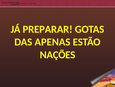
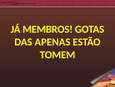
PREPARAR: PREPARAR -> MEMBROS (48, 29)
NAÇÕES: NAÇÕES -> TOMEM (58, 54)
